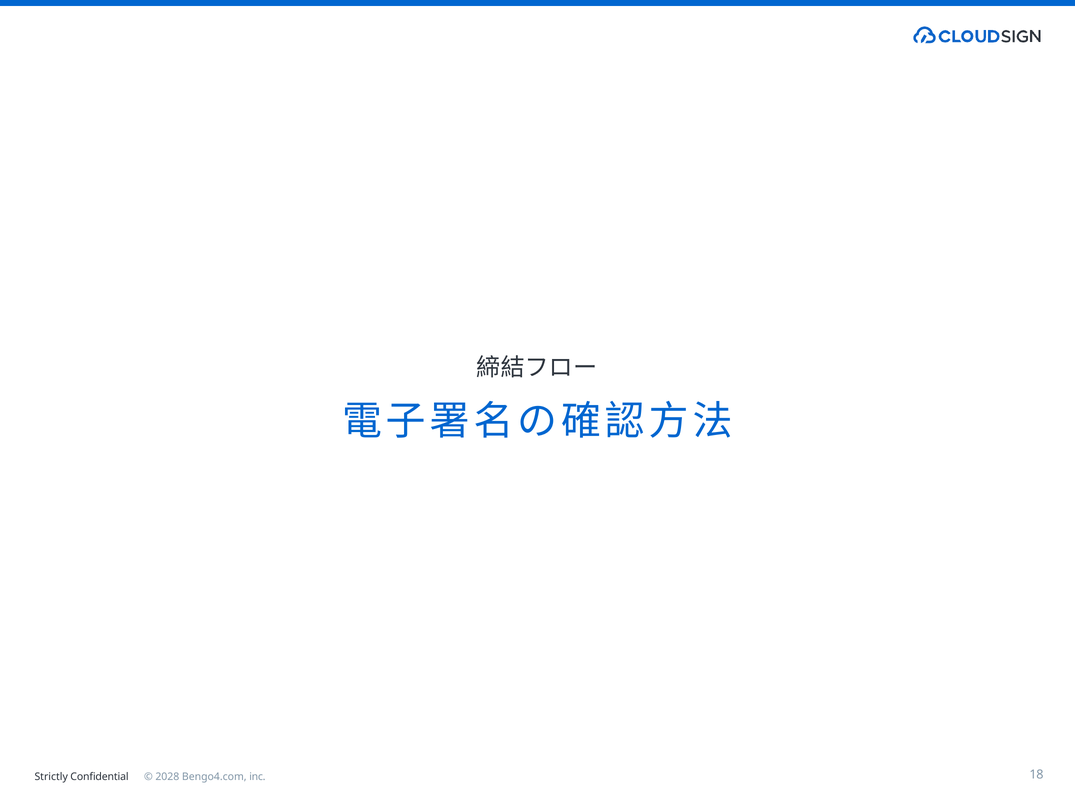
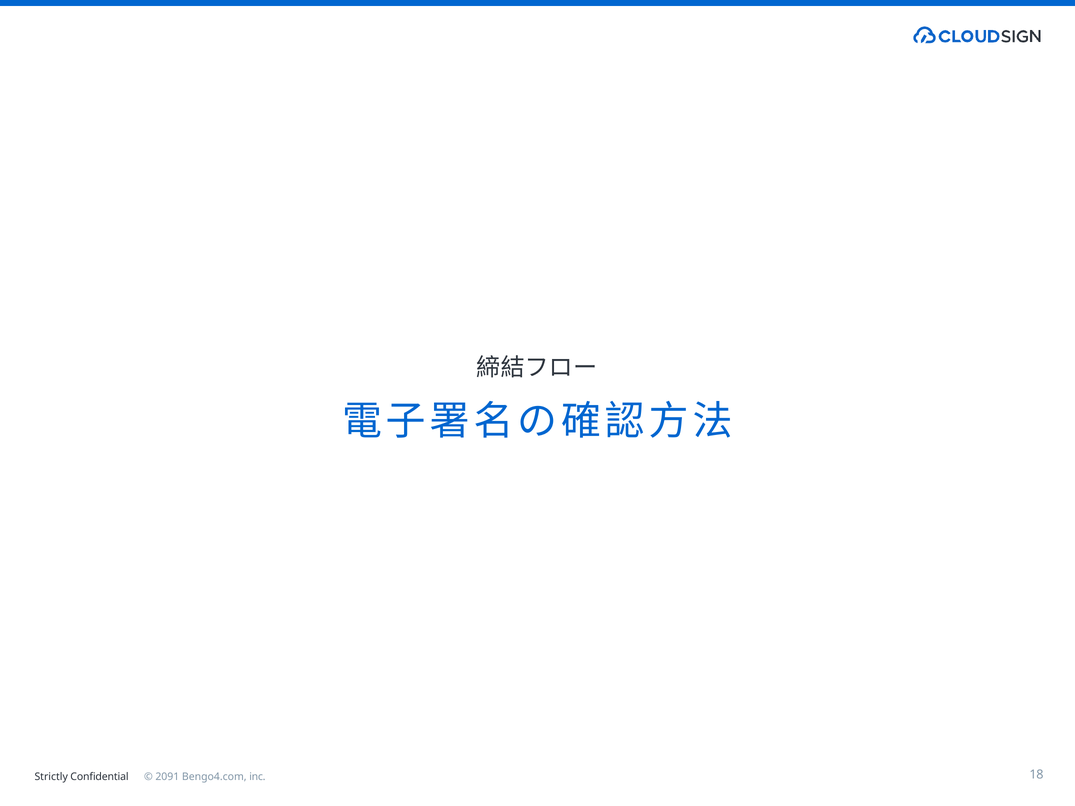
2028: 2028 -> 2091 (167, 777)
